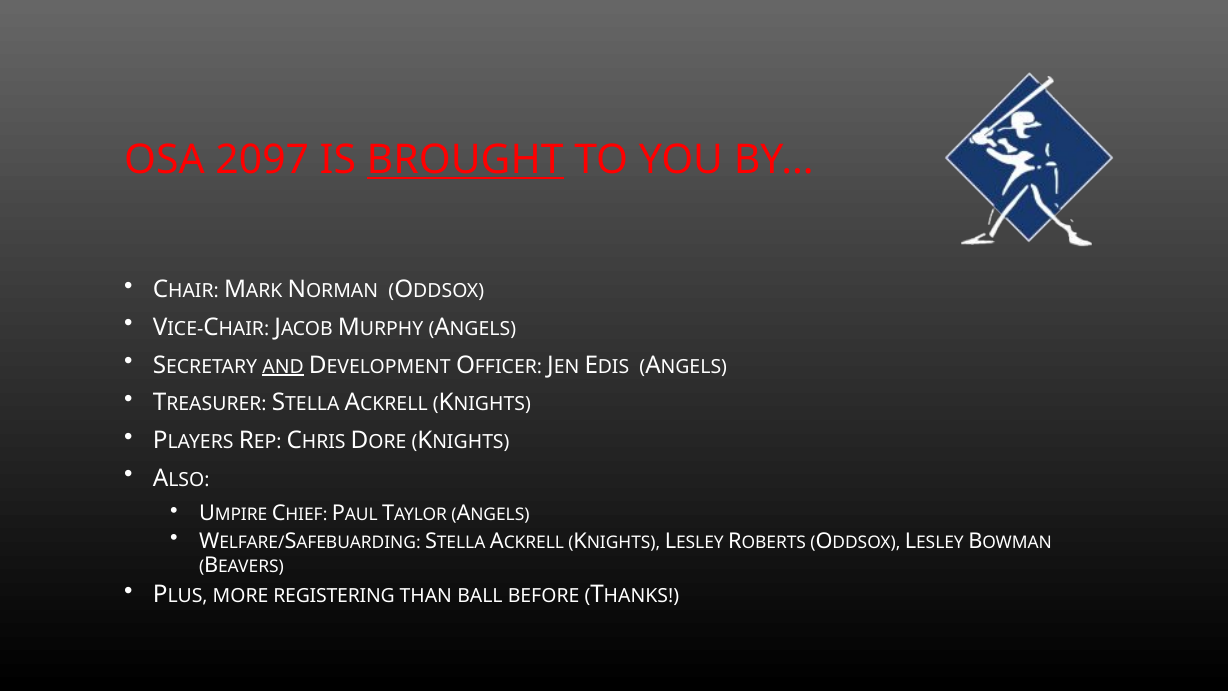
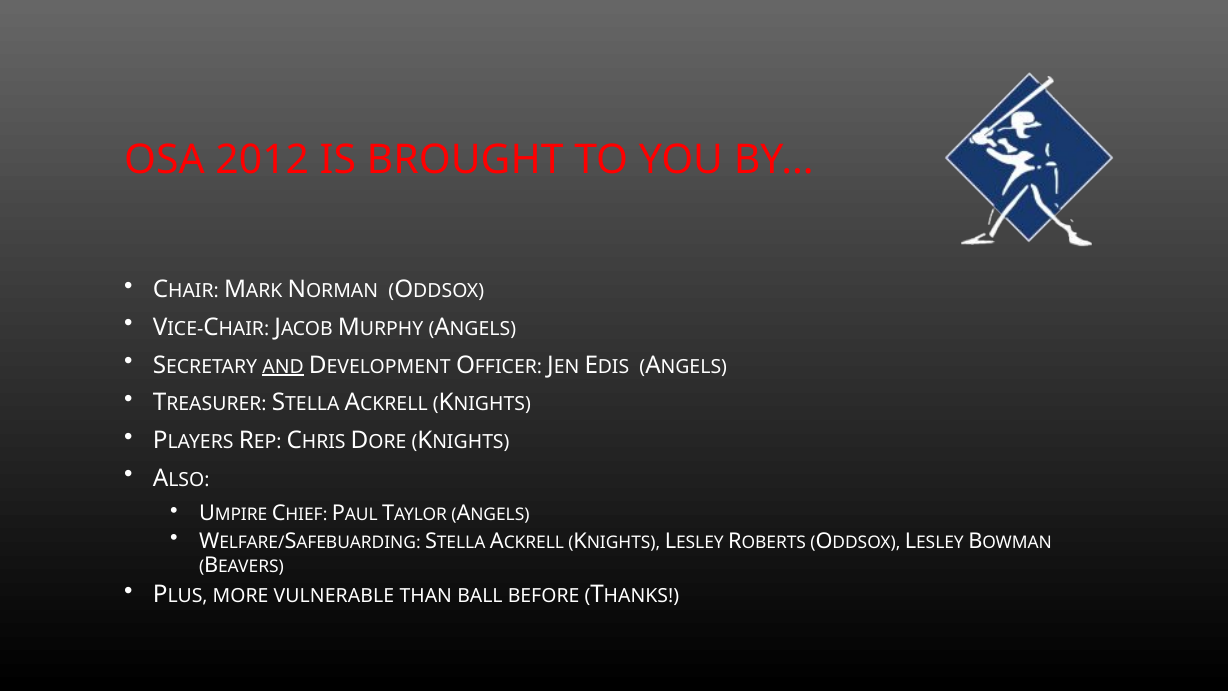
2097: 2097 -> 2012 (262, 160)
BROUGHT underline: present -> none (465, 160)
REGISTERING: REGISTERING -> VULNERABLE (334, 596)
